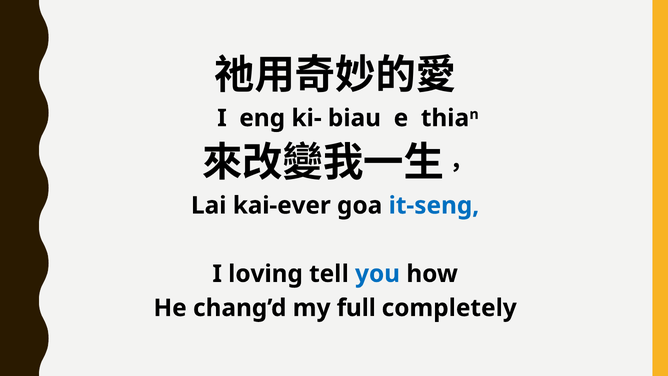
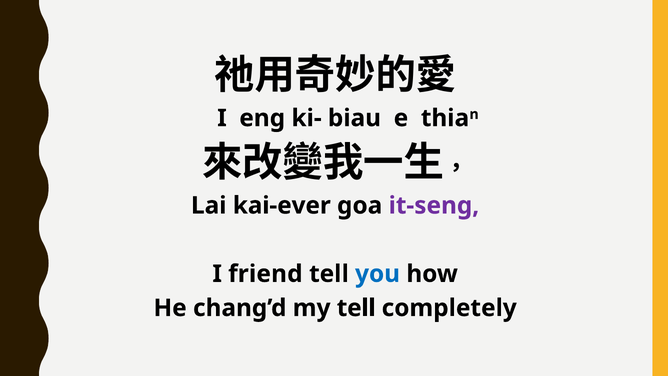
it-seng colour: blue -> purple (434, 205)
loving: loving -> friend (265, 274)
my full: full -> tell (356, 308)
